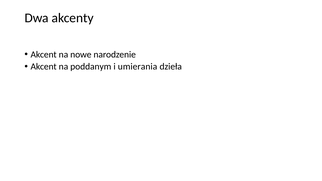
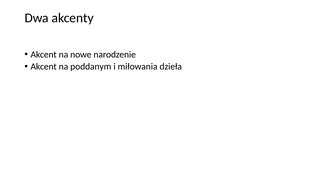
umierania: umierania -> miłowania (138, 67)
